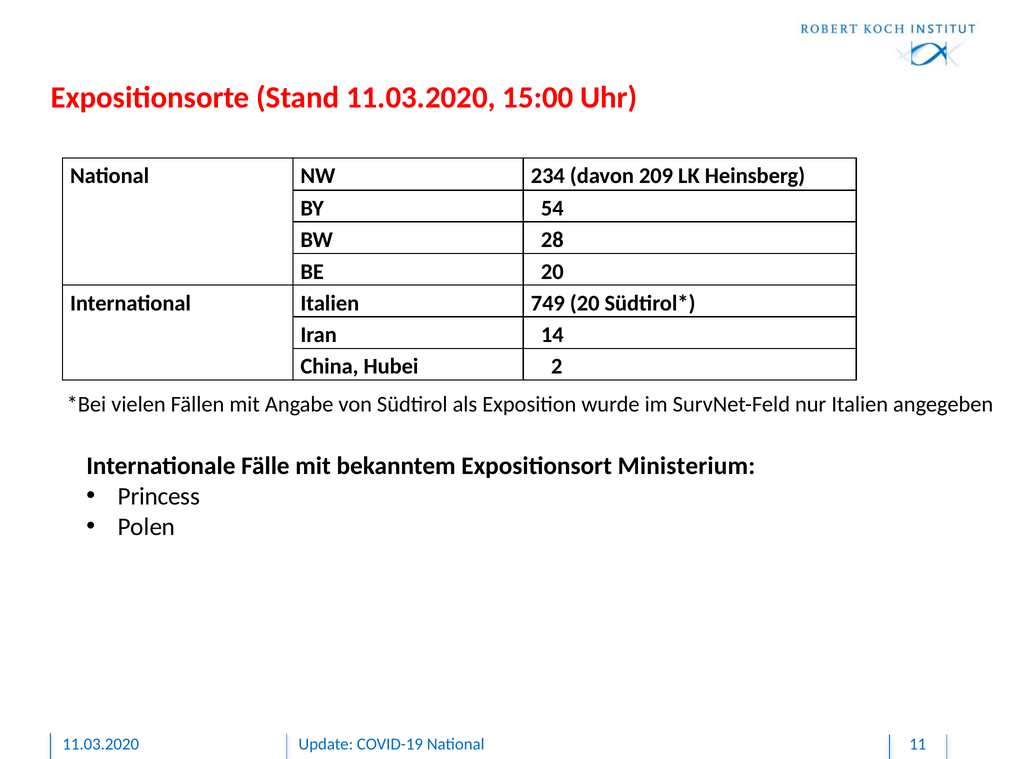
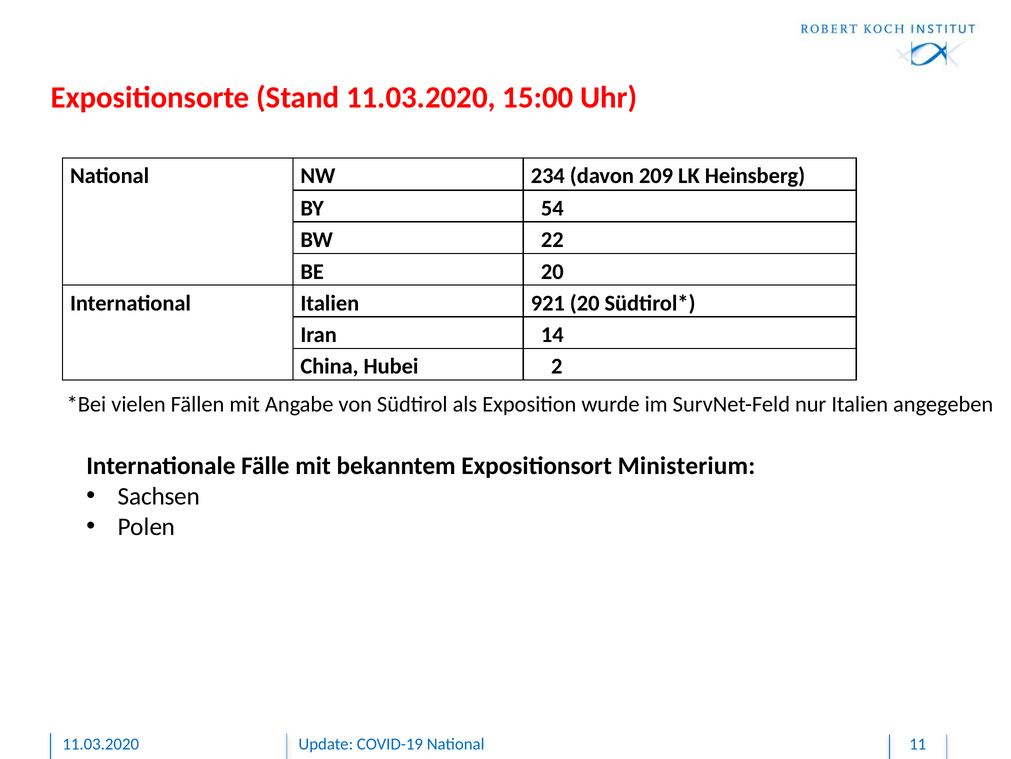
28: 28 -> 22 (552, 240)
749: 749 -> 921 (548, 303)
Princess: Princess -> Sachsen (159, 496)
